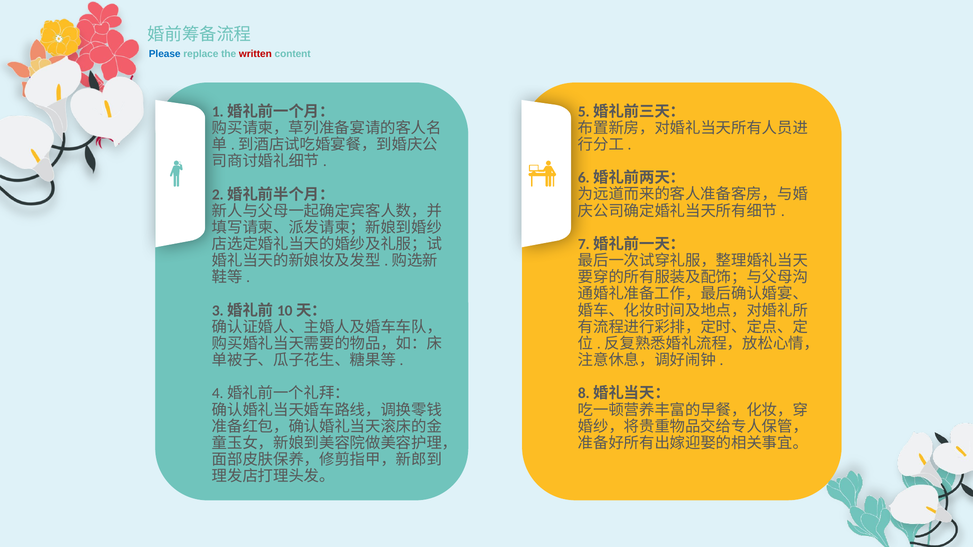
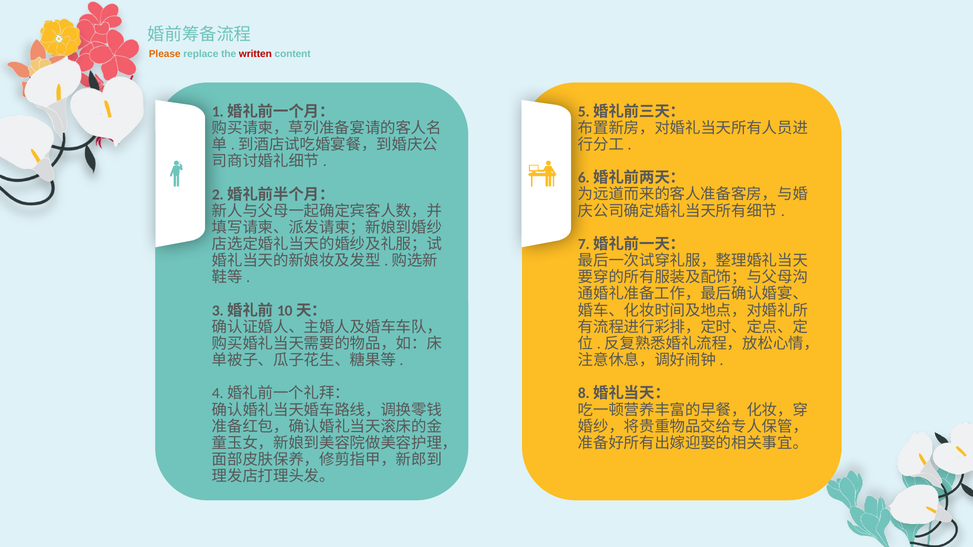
Please colour: blue -> orange (165, 54)
